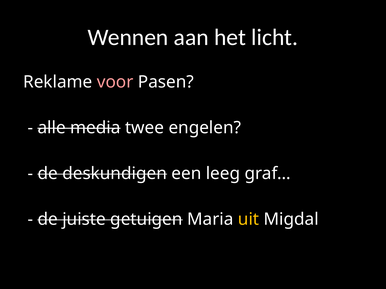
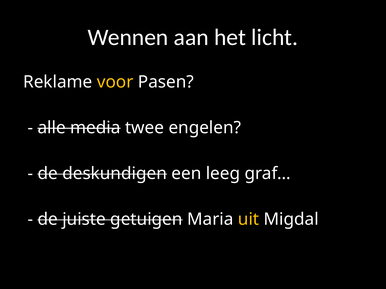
voor colour: pink -> yellow (115, 82)
